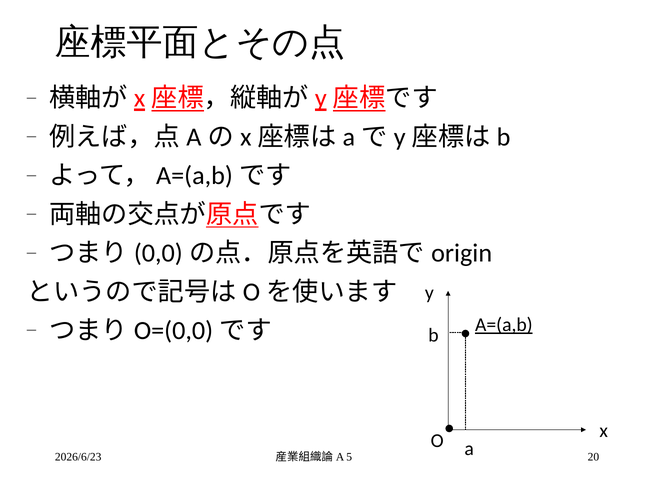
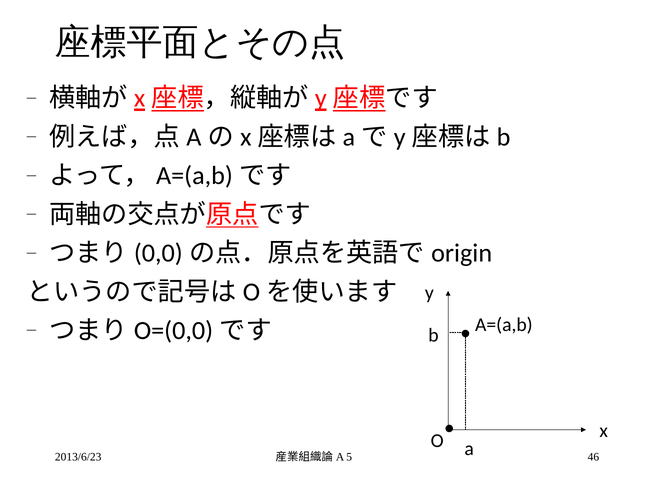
A=(a,b underline: present -> none (504, 325)
2026/6/23: 2026/6/23 -> 2013/6/23 (78, 457)
20: 20 -> 46 (593, 457)
